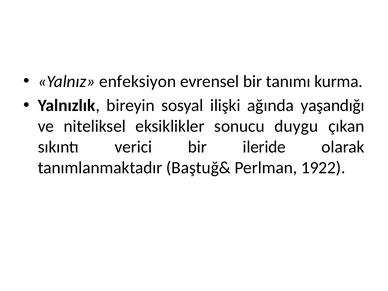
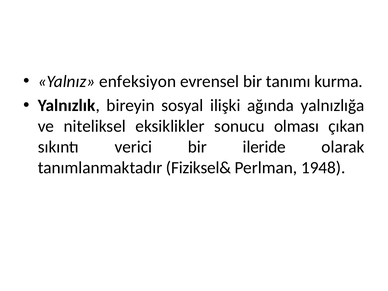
yaşandığı: yaşandığı -> yalnızlığa (333, 106)
duygu: duygu -> olması (297, 126)
Baştuğ&: Baştuğ& -> Fiziksel& (199, 168)
1922: 1922 -> 1948 (323, 168)
